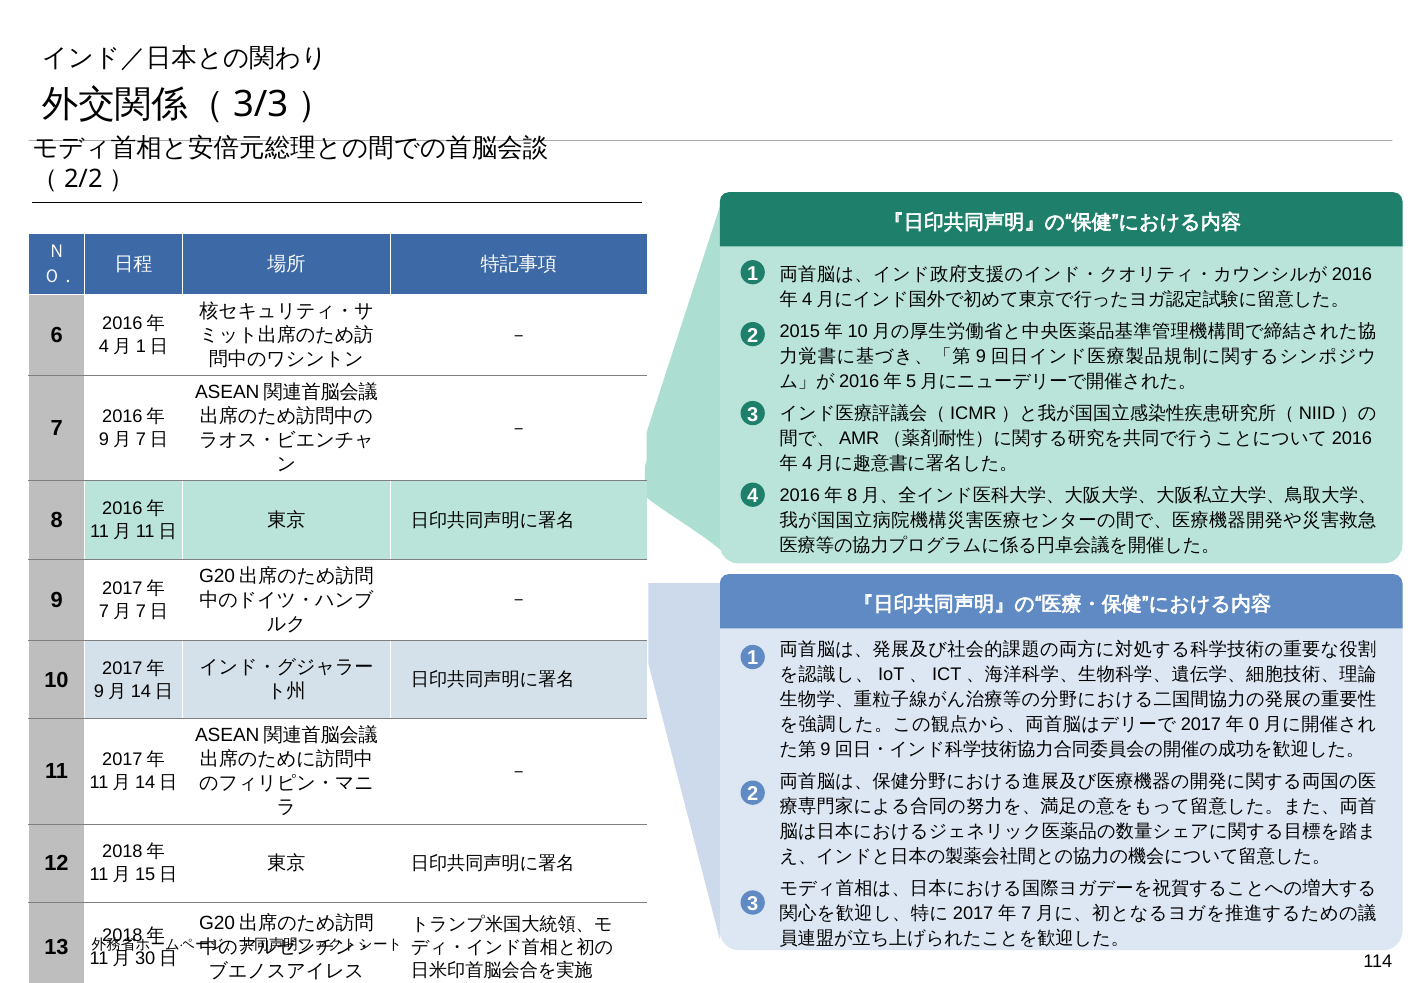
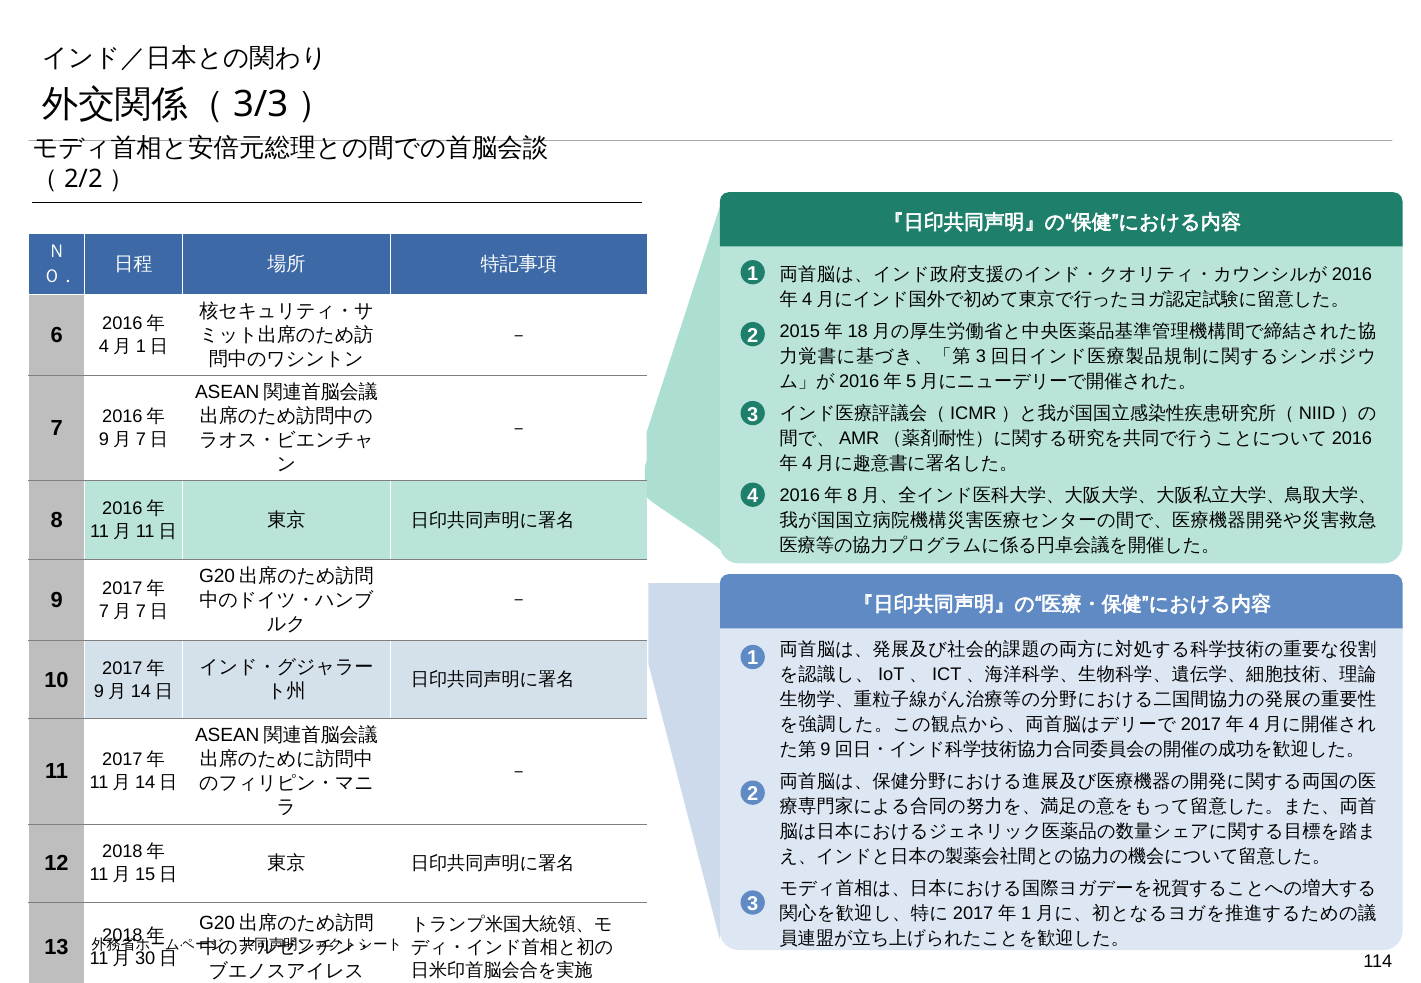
10: 10 -> 18 (858, 332)
9: 9 -> 3 (981, 357)
0: 0 -> 4 (1254, 725)
7: 7 -> 1 (1026, 914)
